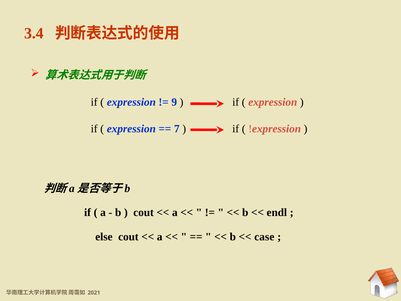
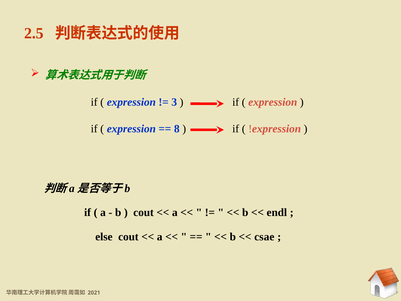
3.4: 3.4 -> 2.5 (34, 33)
9: 9 -> 3 (174, 102)
7: 7 -> 8 (177, 129)
case: case -> csae (264, 236)
